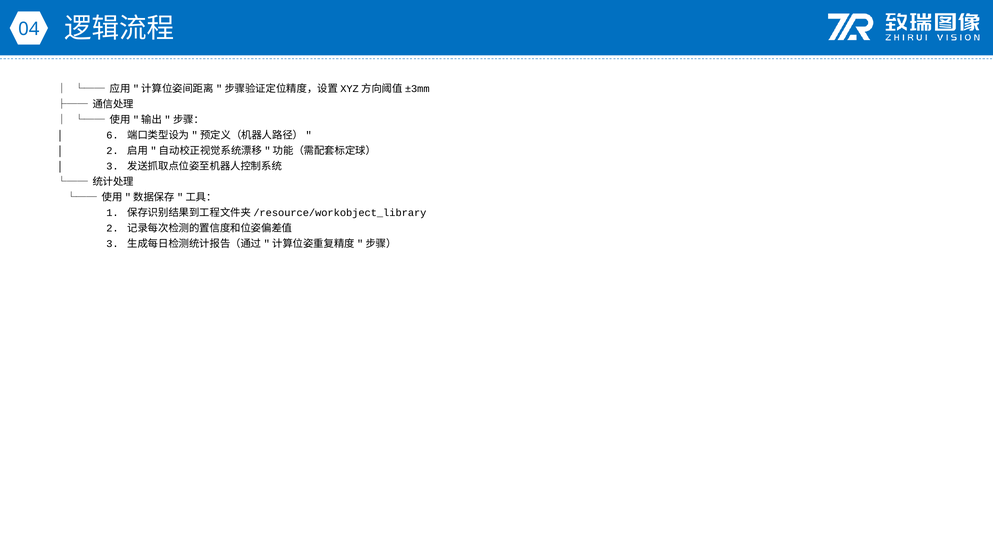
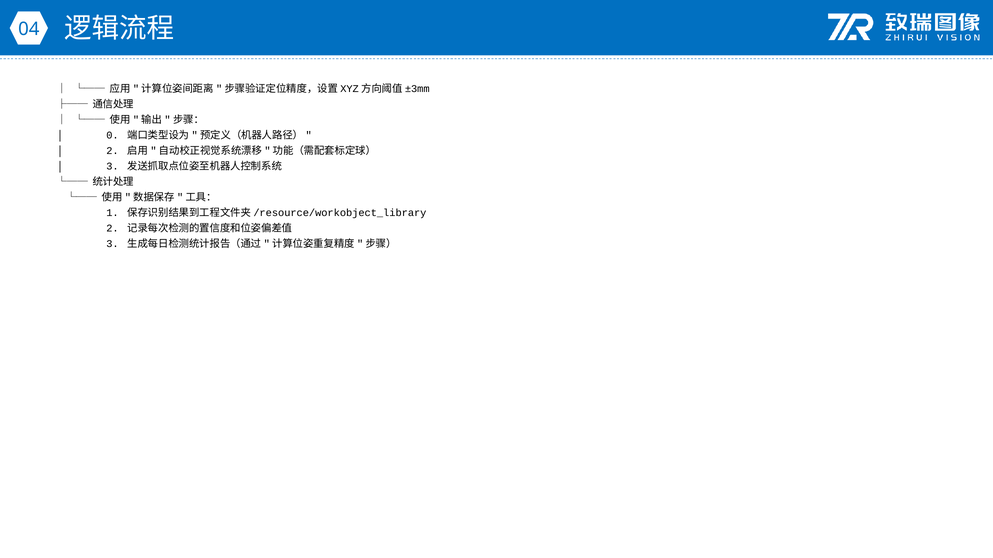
6: 6 -> 0 (113, 135)
